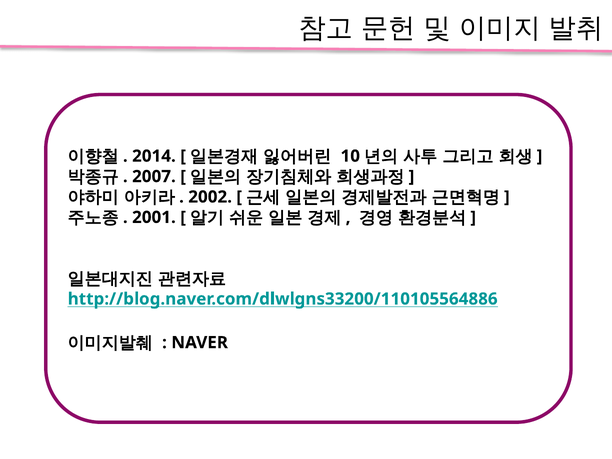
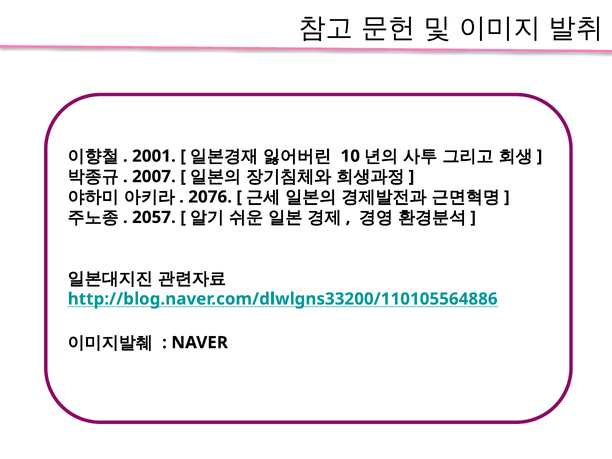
2014: 2014 -> 2001 (154, 156)
2002: 2002 -> 2076 (210, 197)
2001: 2001 -> 2057 (154, 217)
